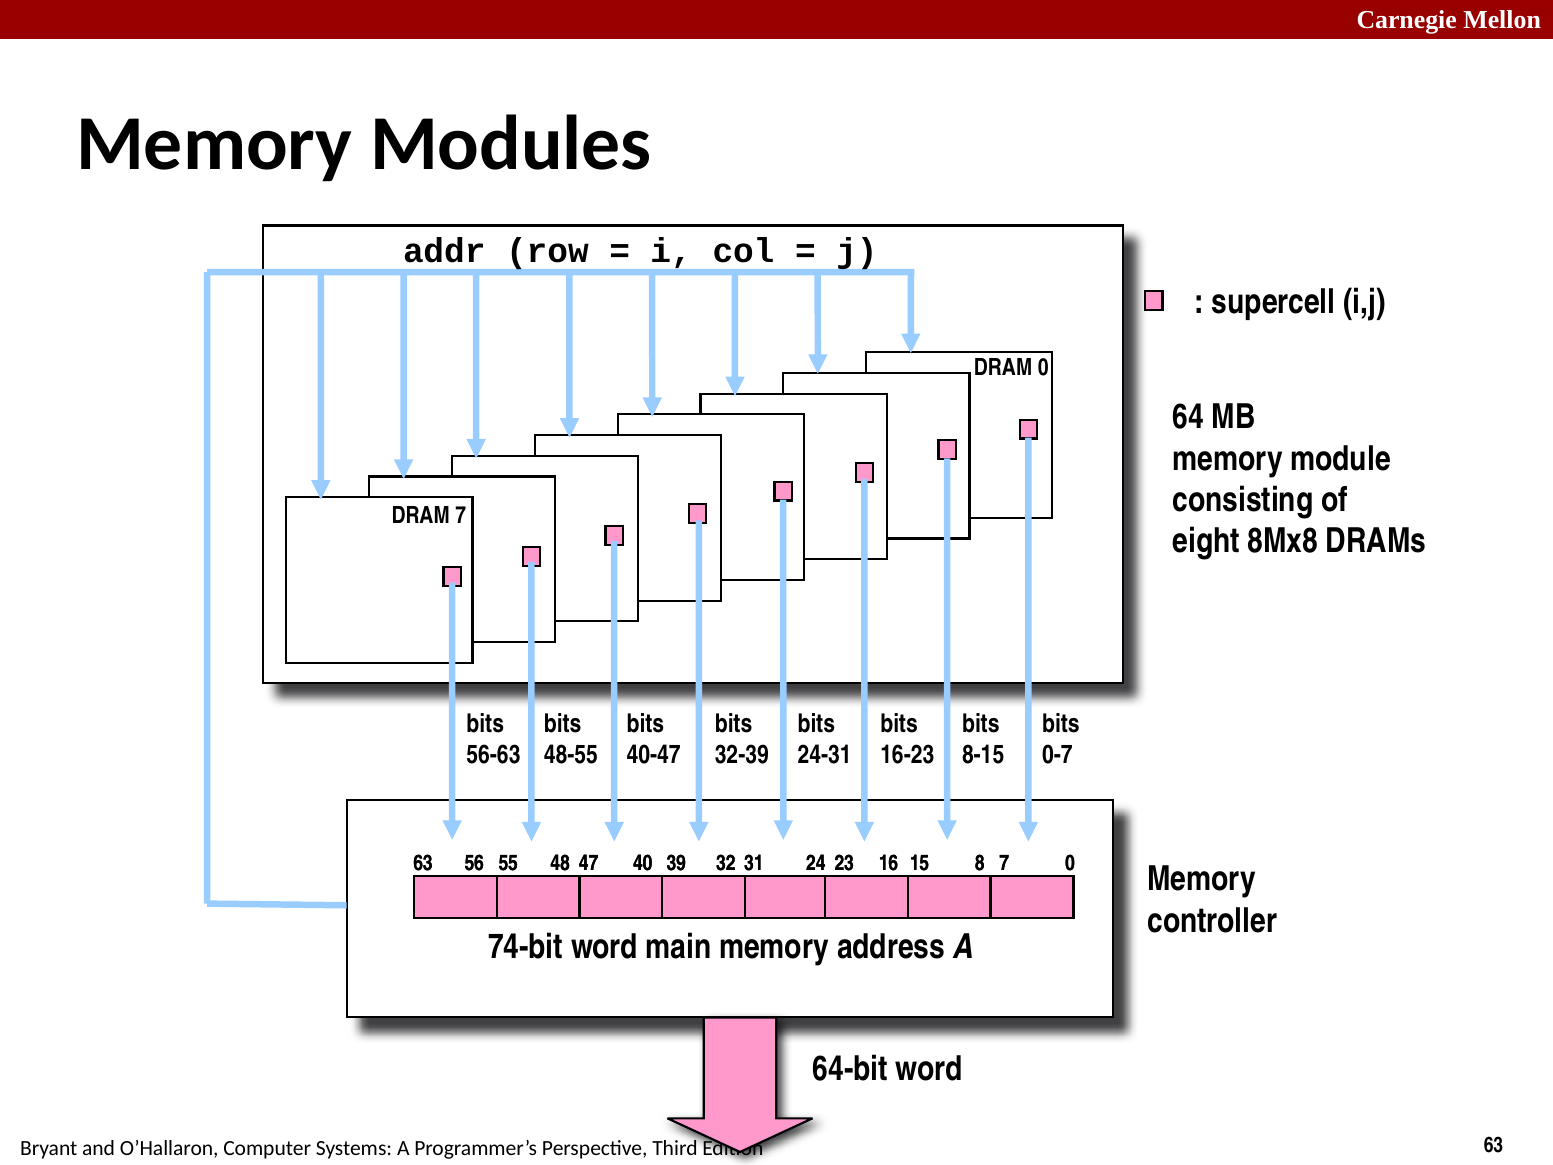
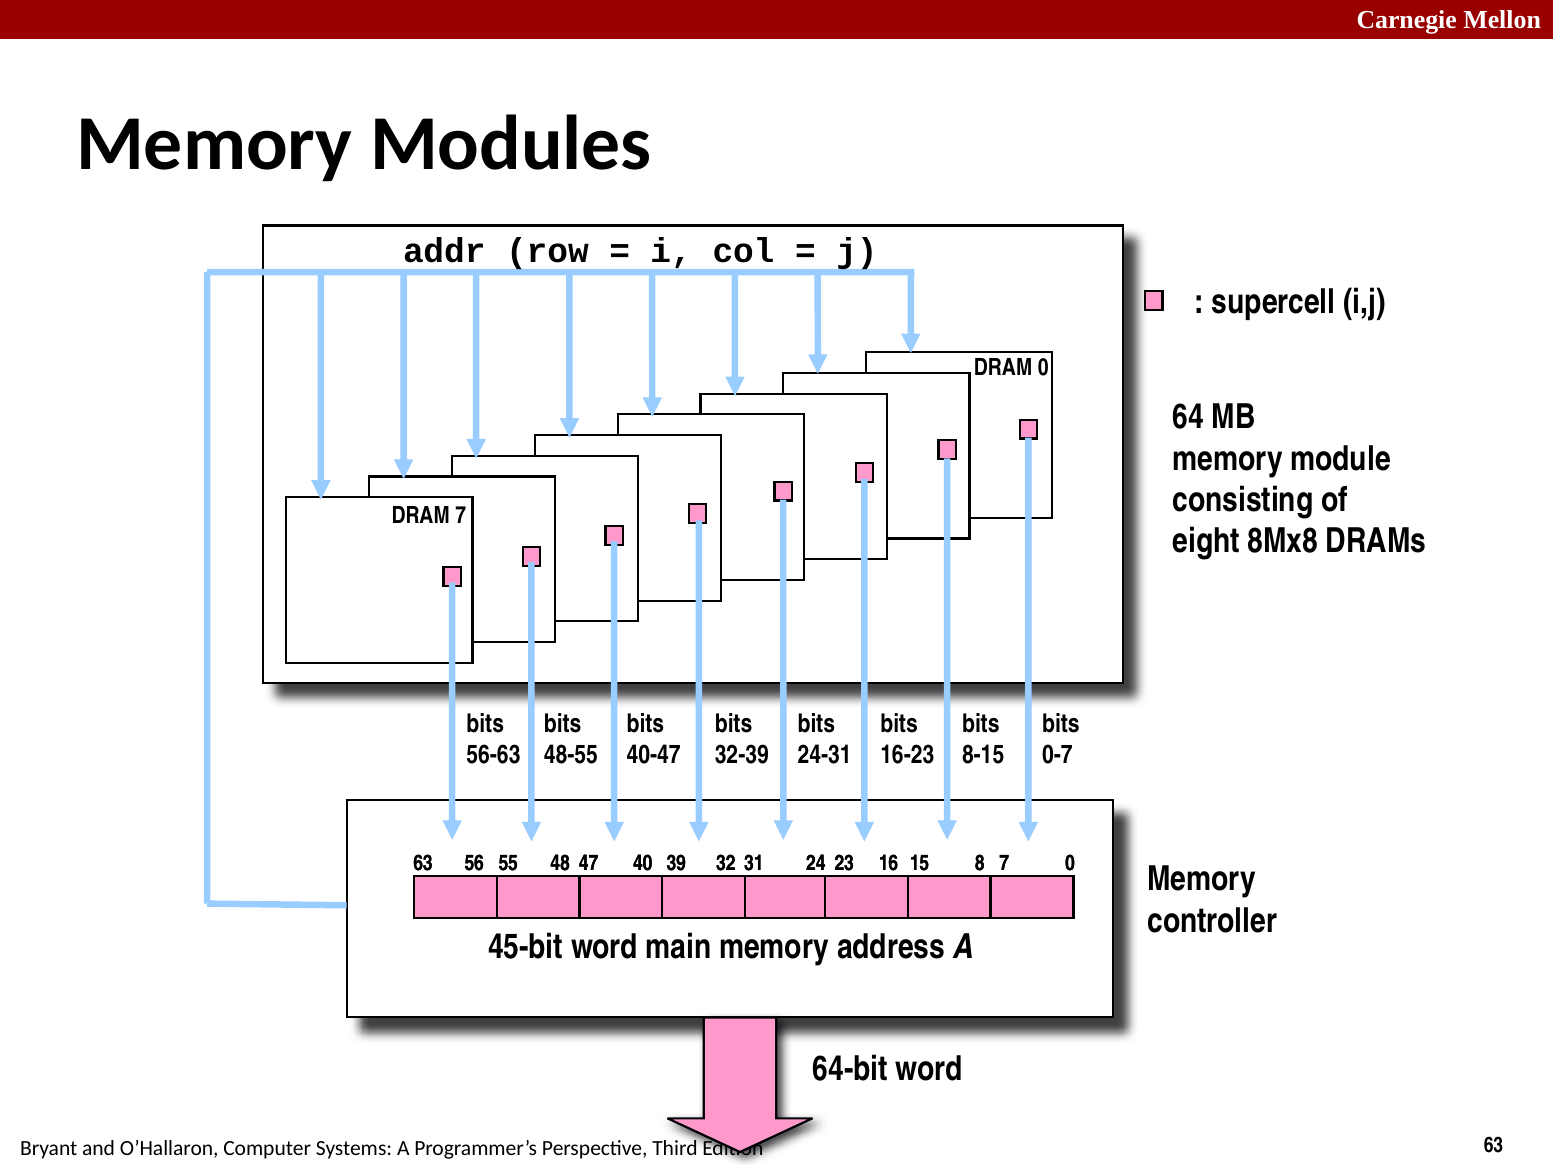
74-bit: 74-bit -> 45-bit (526, 947)
